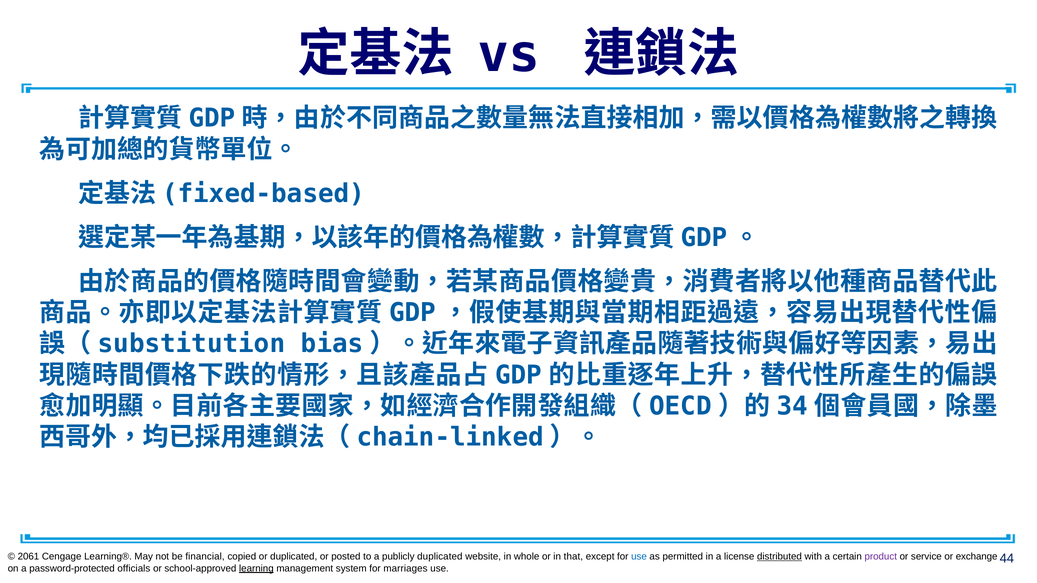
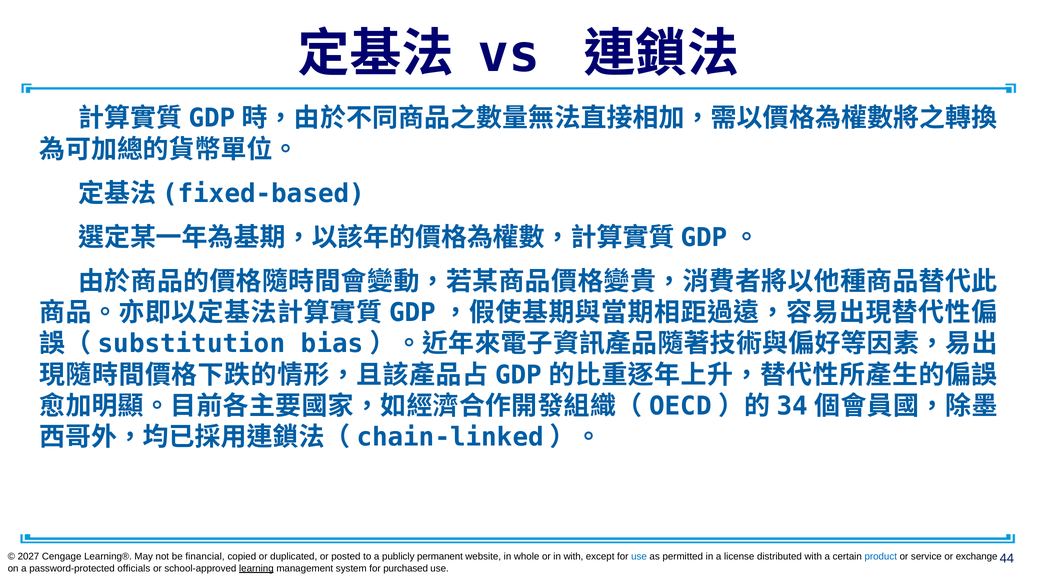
2061: 2061 -> 2027 (28, 557)
publicly duplicated: duplicated -> permanent (440, 557)
in that: that -> with (573, 557)
distributed underline: present -> none (779, 557)
product colour: purple -> blue (881, 557)
marriages: marriages -> purchased (406, 569)
